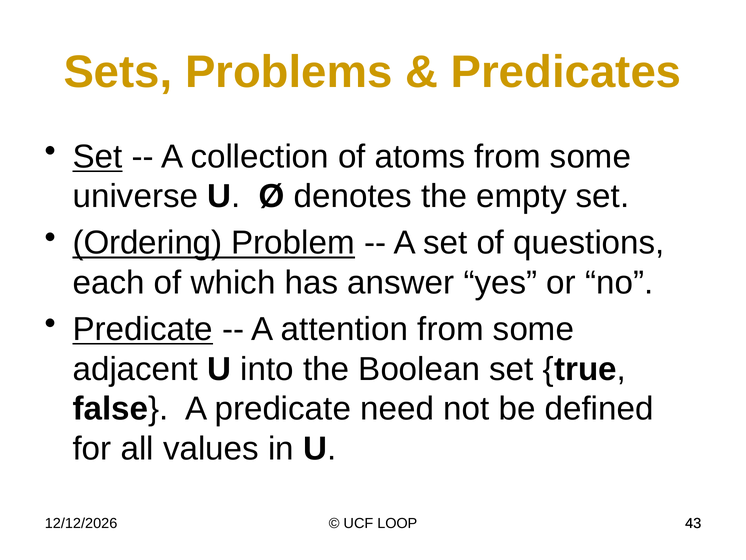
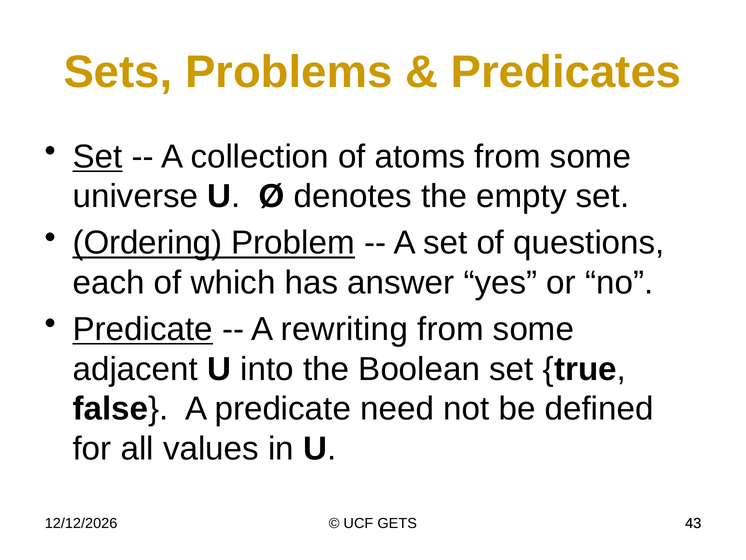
attention: attention -> rewriting (344, 329)
LOOP: LOOP -> GETS (397, 523)
